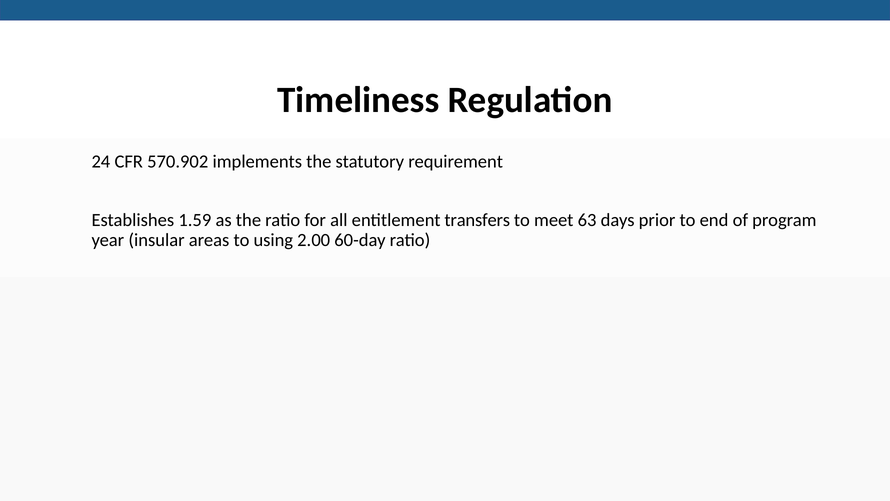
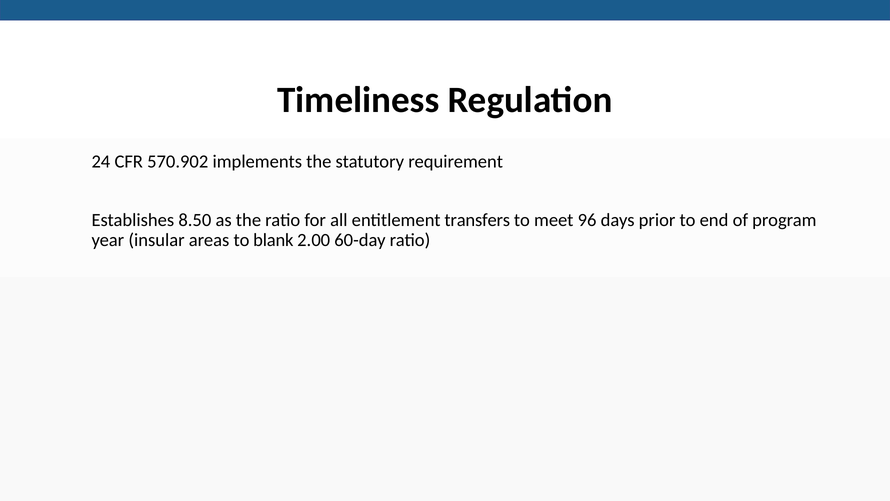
1.59: 1.59 -> 8.50 (195, 220)
63: 63 -> 96 (587, 220)
using: using -> blank (273, 240)
